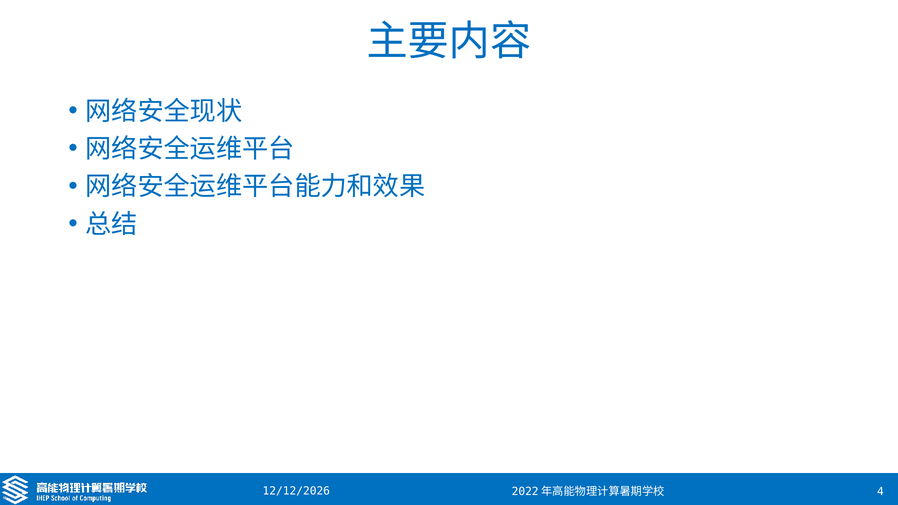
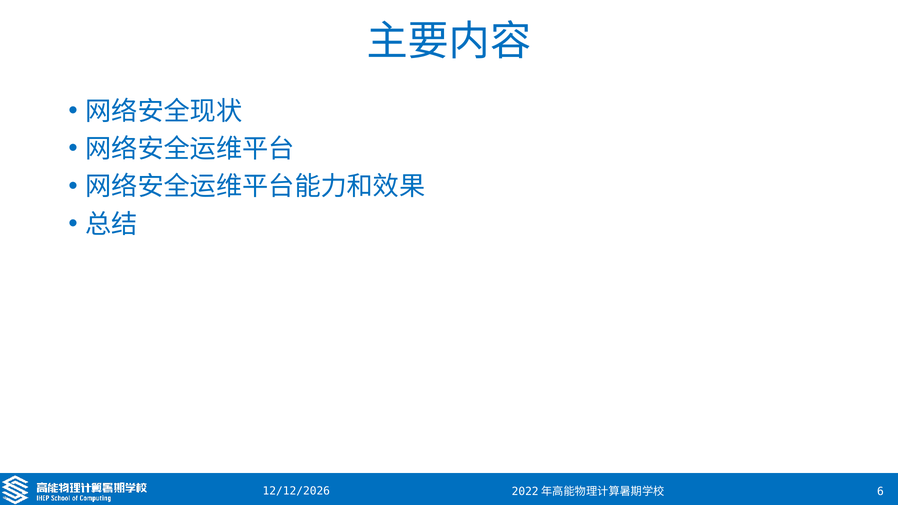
4: 4 -> 6 (880, 492)
